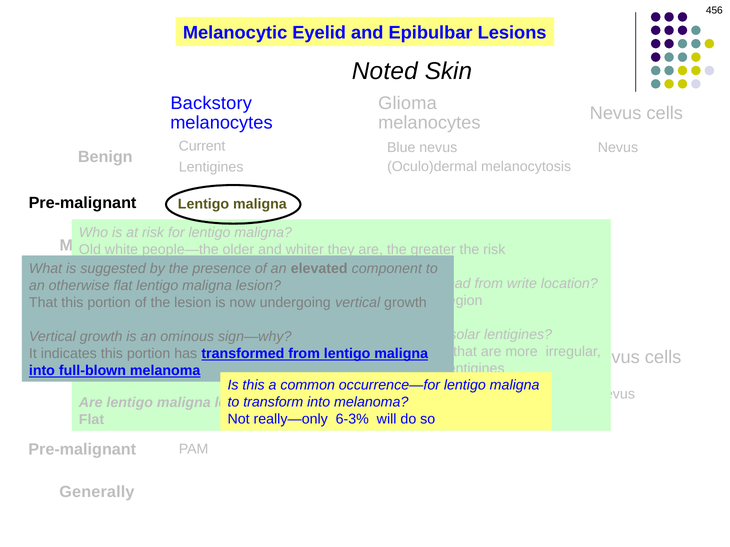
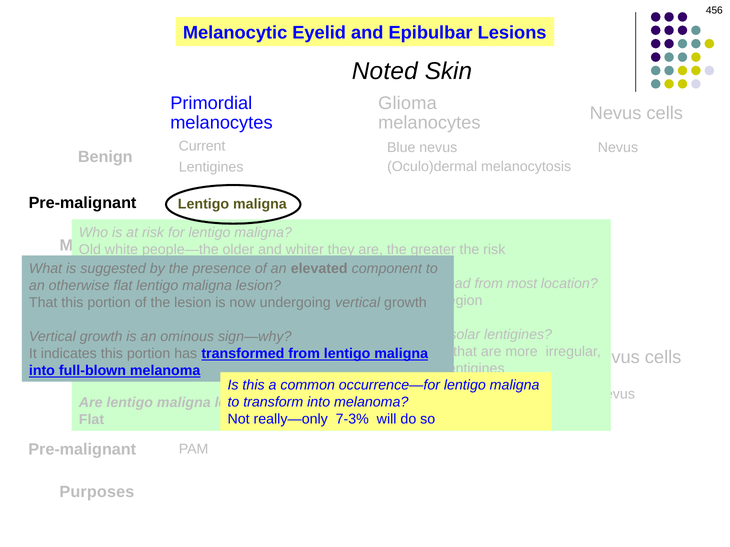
Backstory: Backstory -> Primordial (211, 104)
write: write -> most (522, 284)
6-3%: 6-3% -> 7-3% (352, 420)
Generally: Generally -> Purposes (97, 492)
